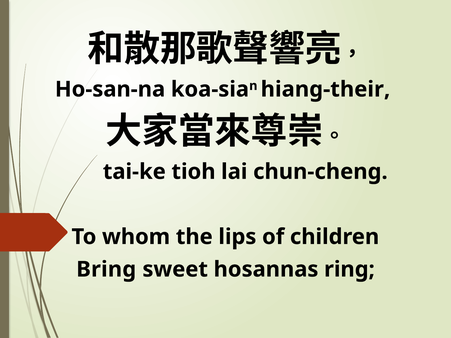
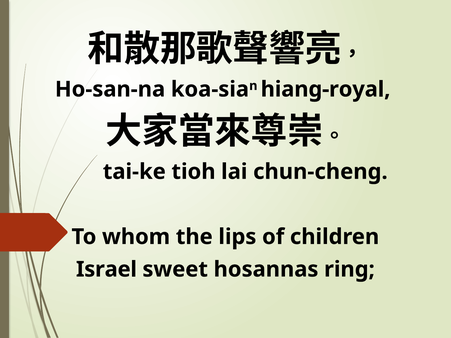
hiang-their: hiang-their -> hiang-royal (326, 89)
Bring: Bring -> Israel (106, 270)
